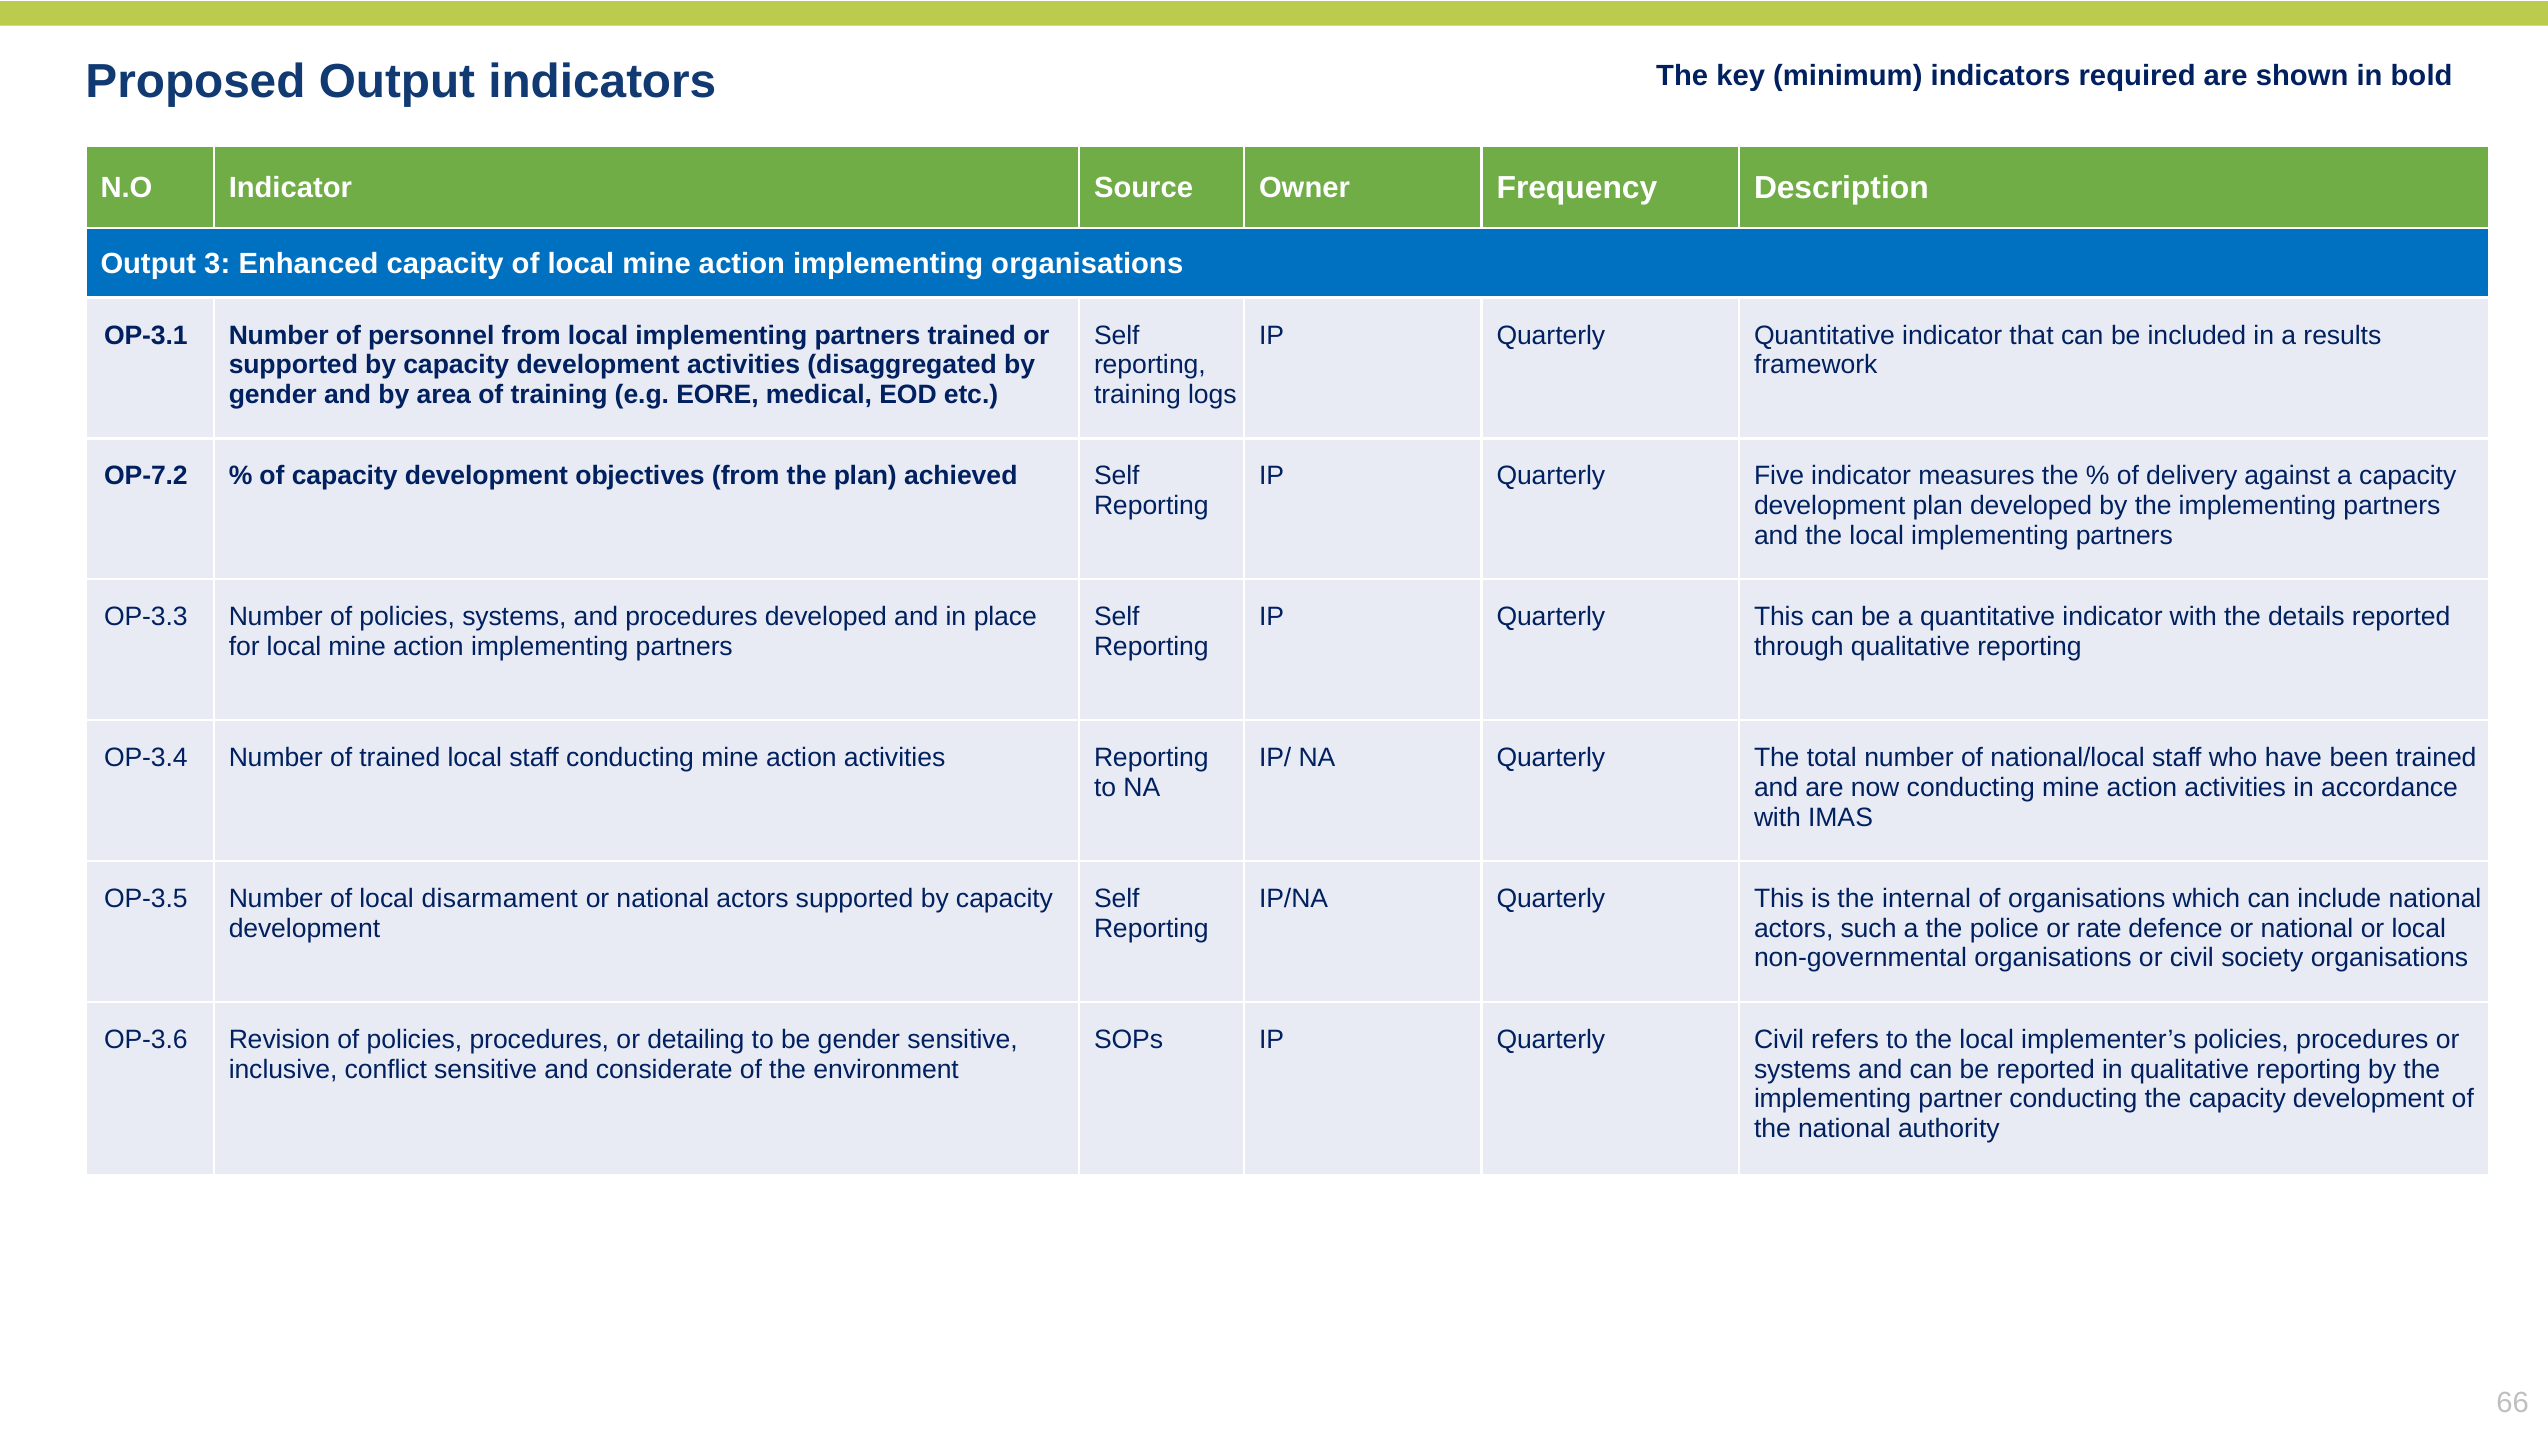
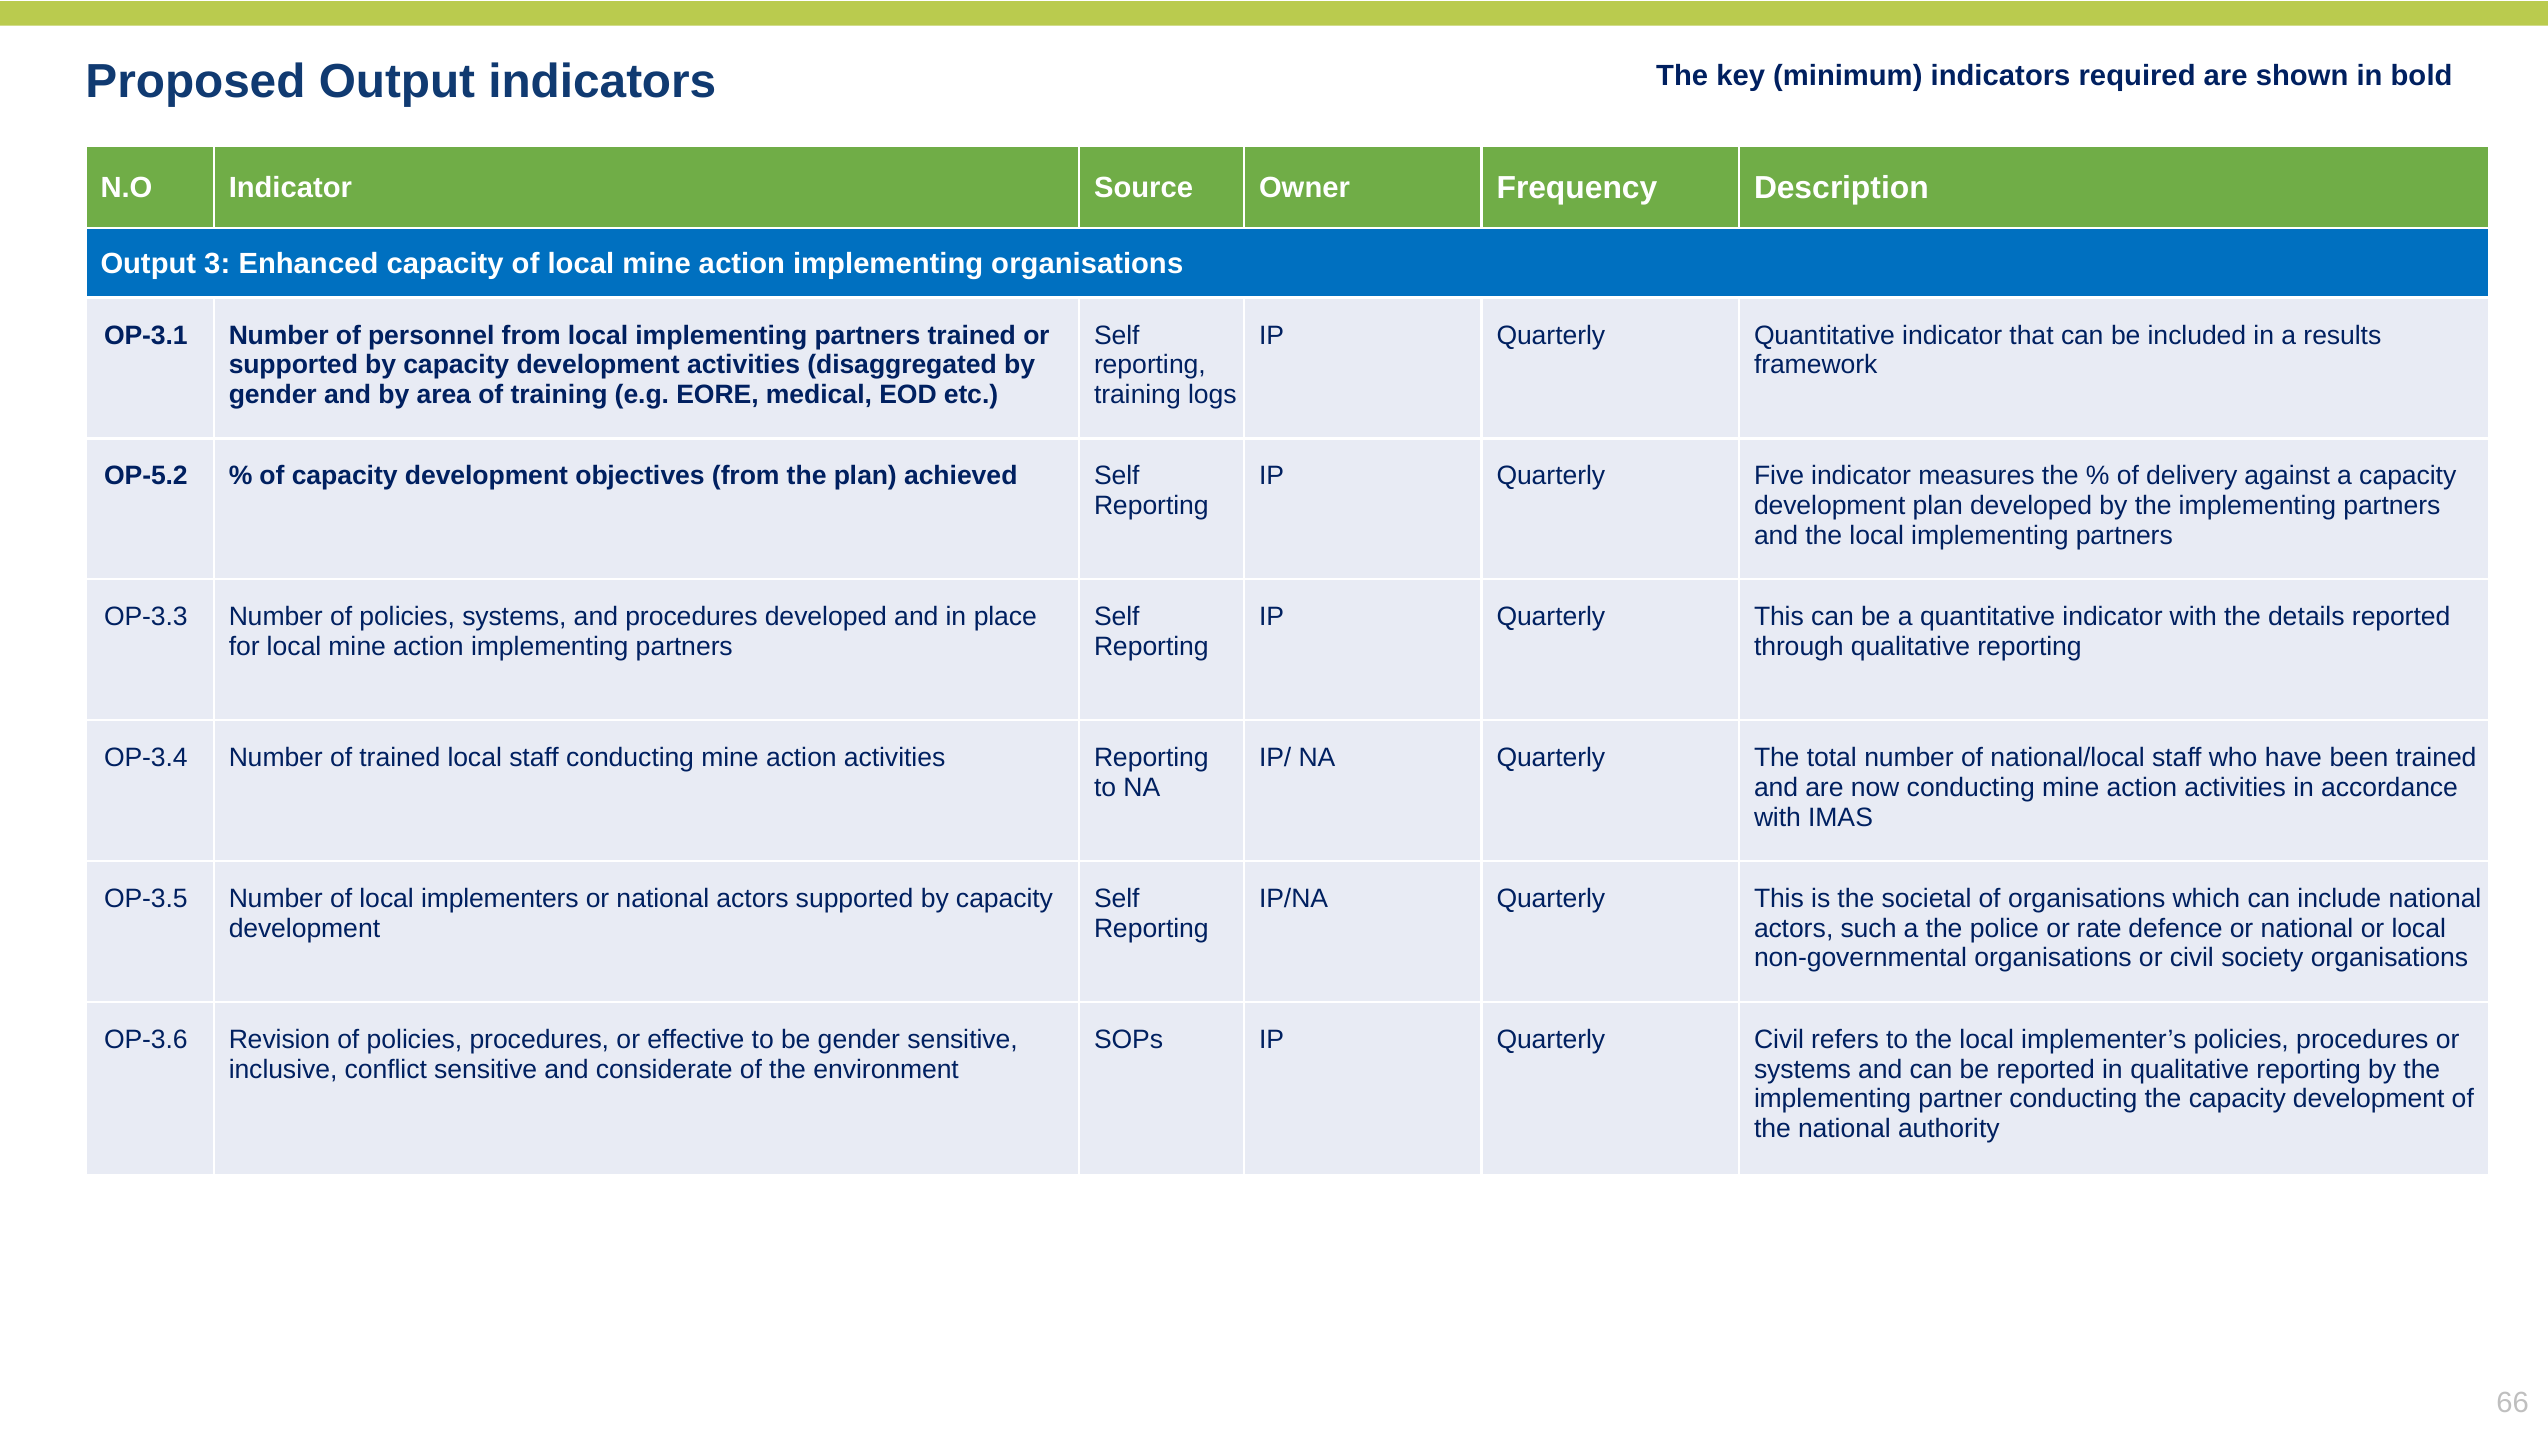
OP-7.2: OP-7.2 -> OP-5.2 (146, 476)
disarmament: disarmament -> implementers (500, 899)
internal: internal -> societal (1927, 899)
detailing: detailing -> effective (696, 1040)
